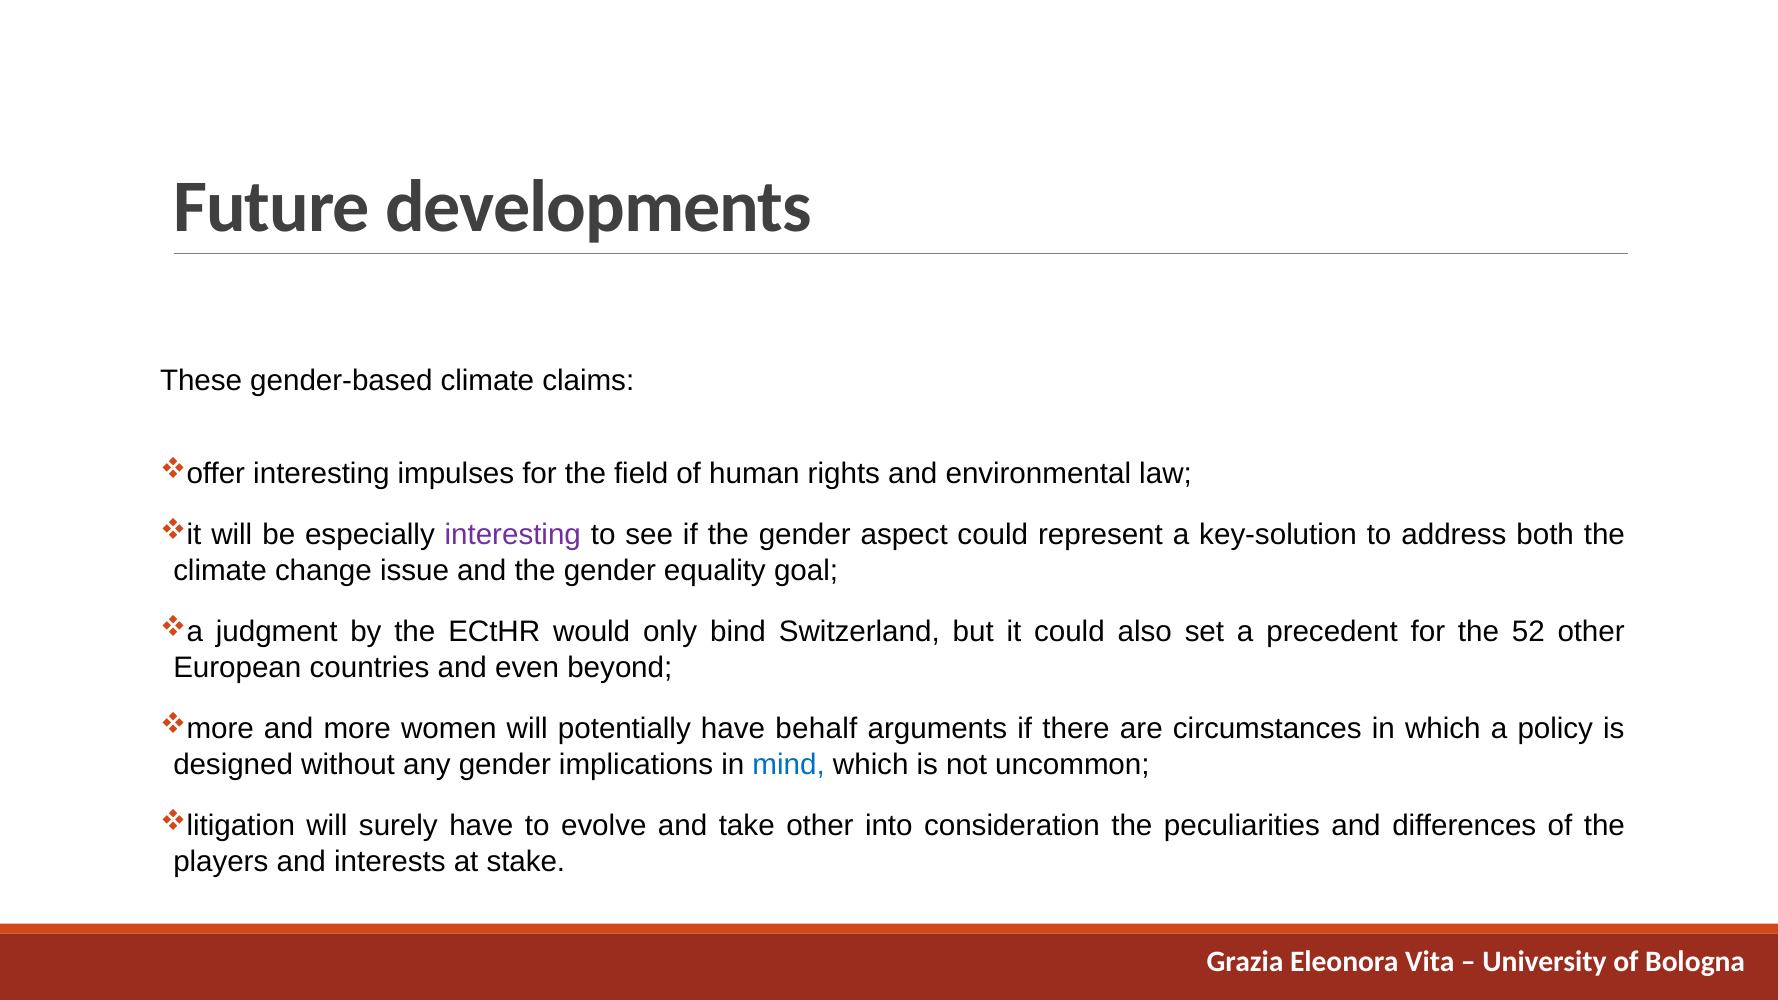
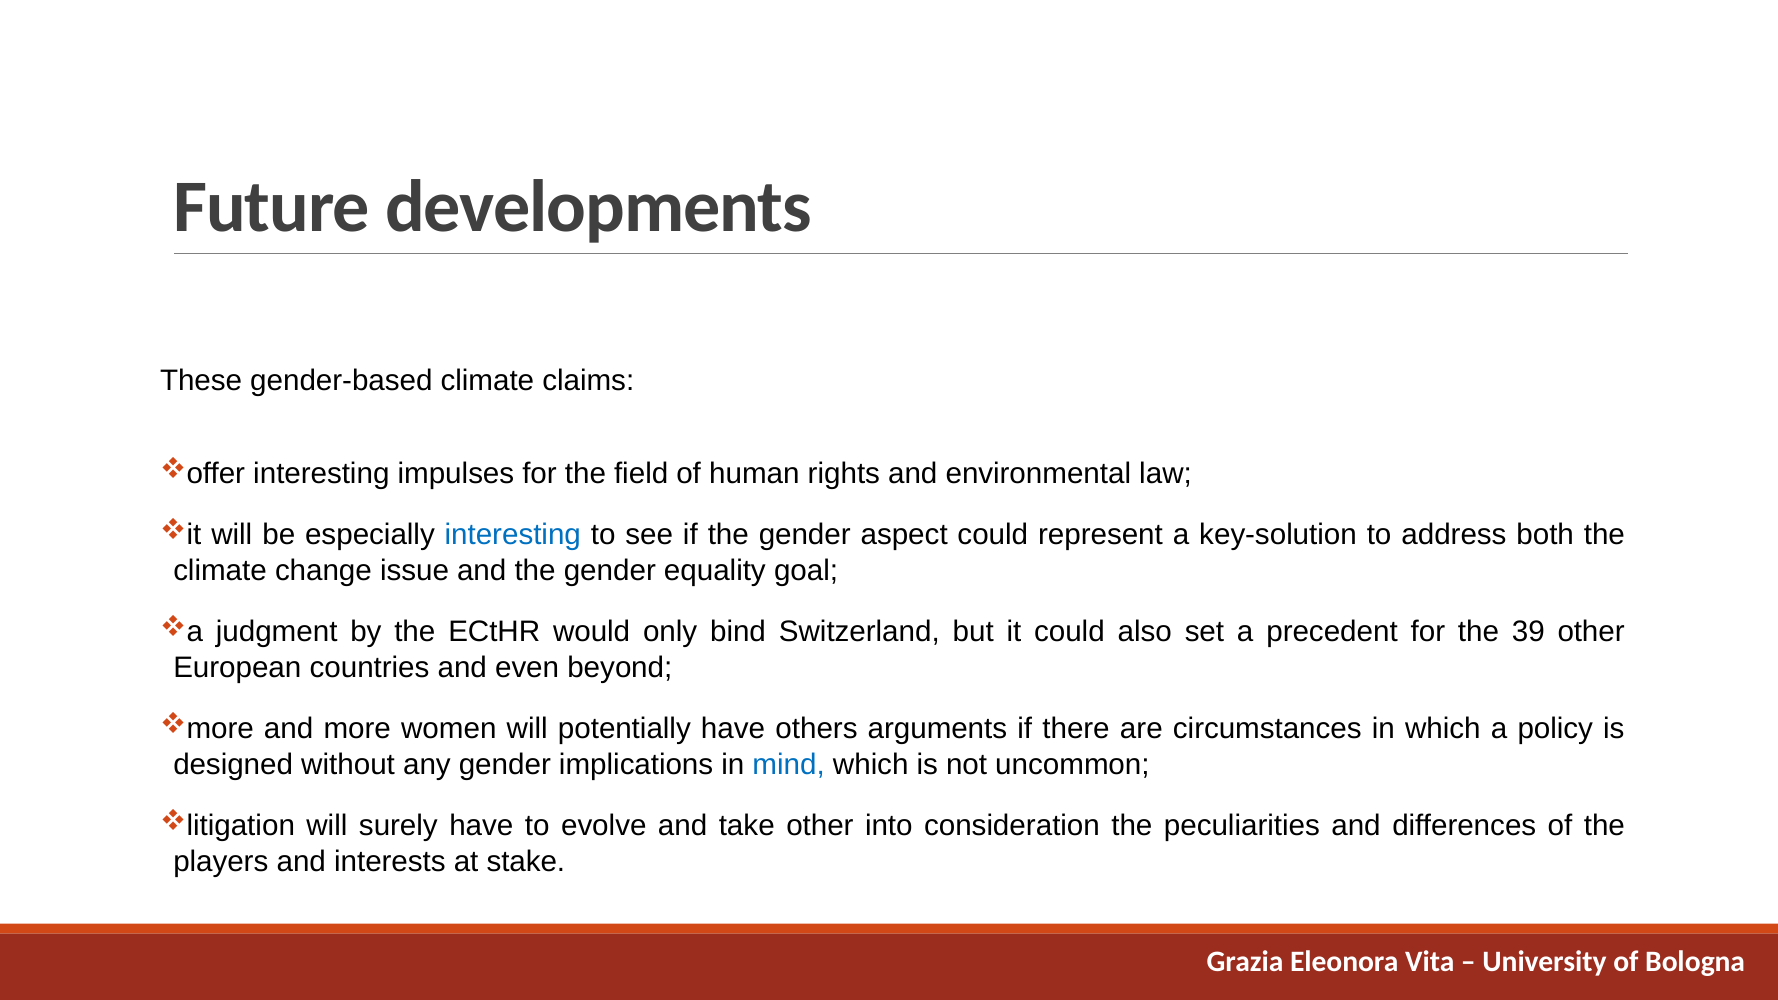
interesting colour: purple -> blue (513, 535)
52: 52 -> 39 (1528, 632)
behalf: behalf -> others (817, 729)
